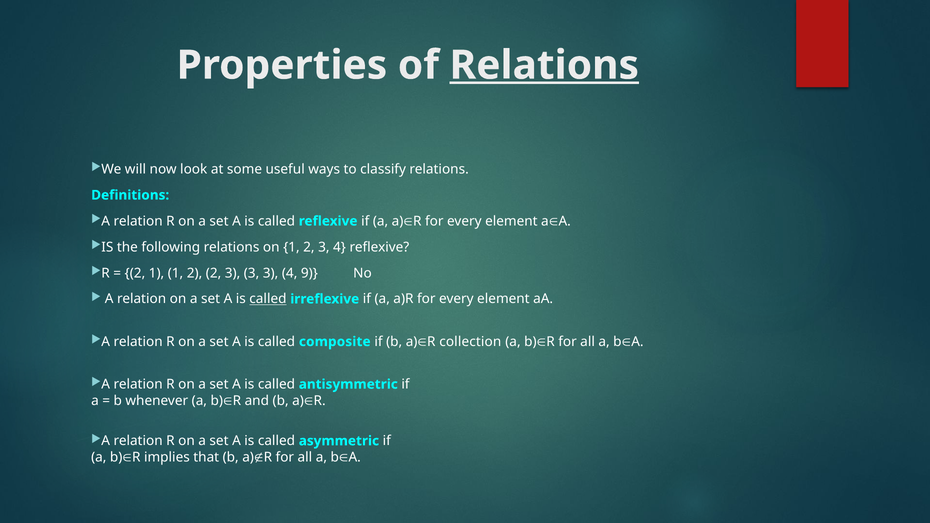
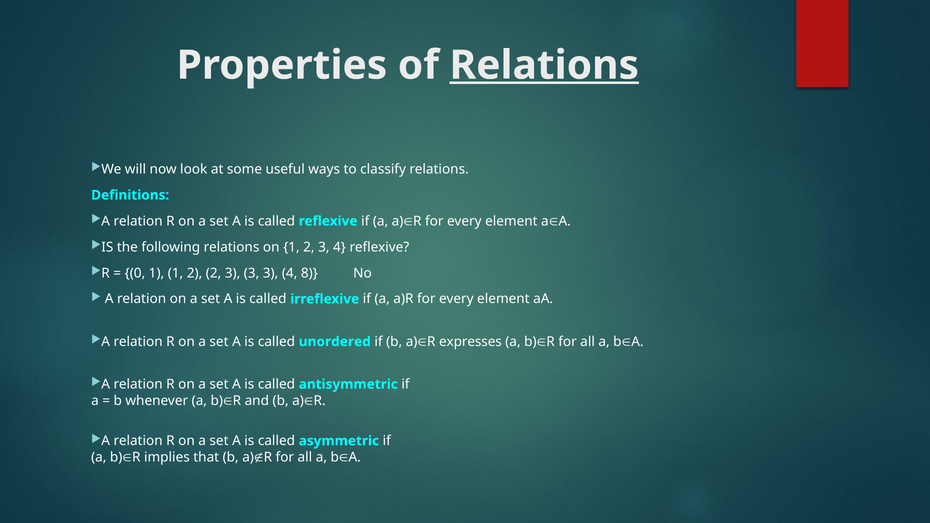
2: 2 -> 0 (135, 273)
9: 9 -> 8 (309, 273)
called underline: present -> none (268, 299)
composite: composite -> unordered (335, 342)
collection: collection -> expresses (470, 342)
